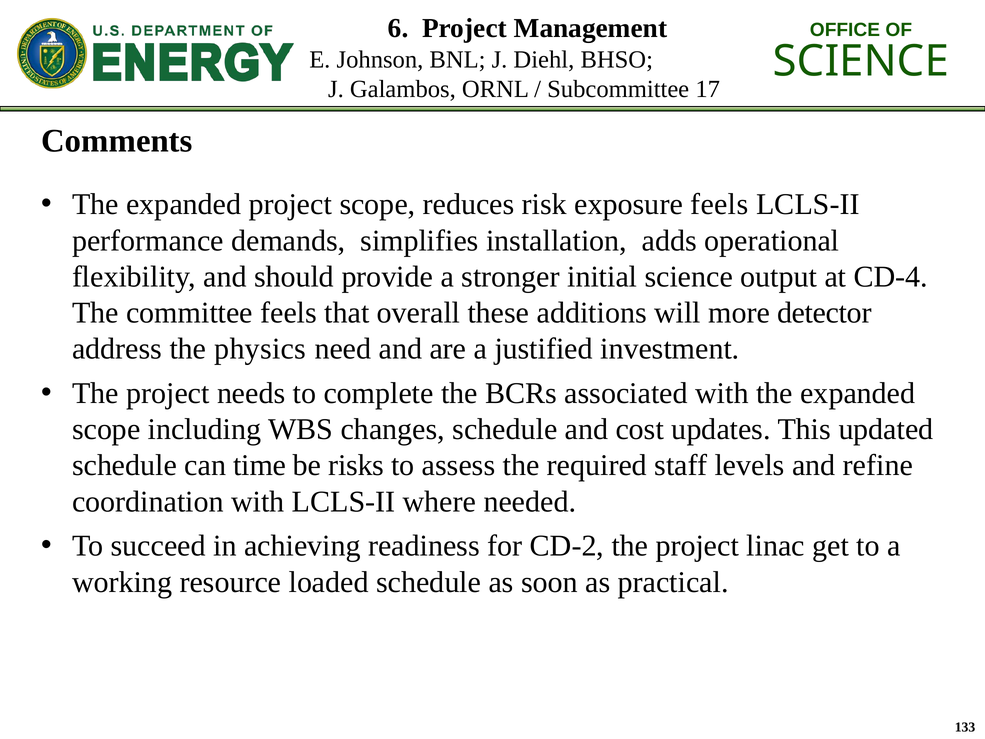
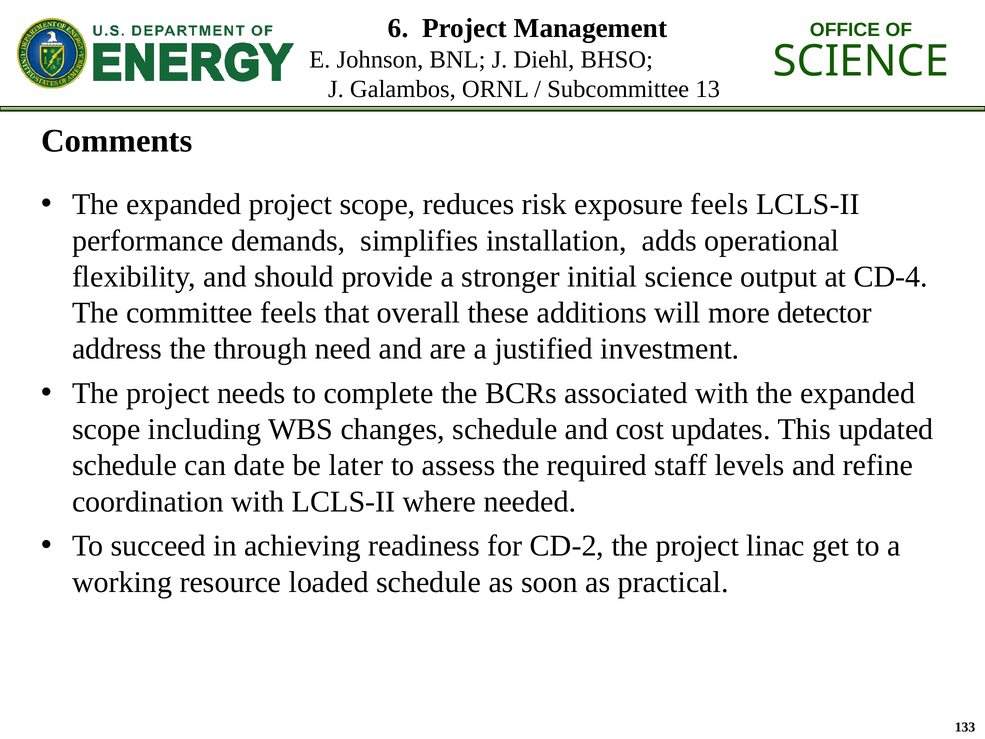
17: 17 -> 13 (708, 89)
physics: physics -> through (260, 349)
time: time -> date (259, 465)
risks: risks -> later (356, 465)
